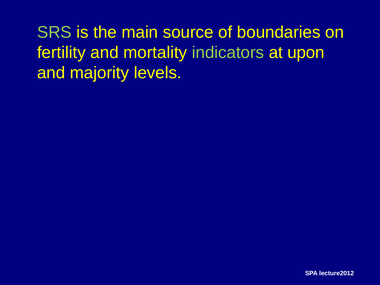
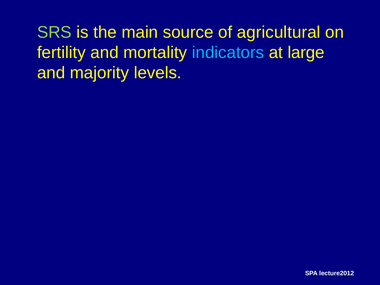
boundaries: boundaries -> agricultural (279, 32)
indicators colour: light green -> light blue (228, 52)
upon: upon -> large (306, 52)
